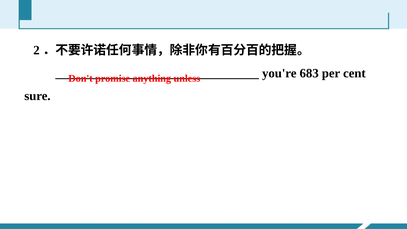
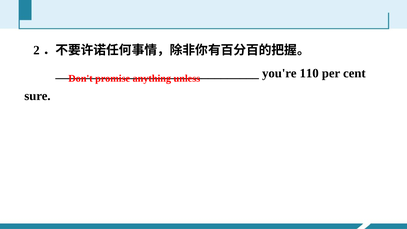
683: 683 -> 110 (309, 73)
